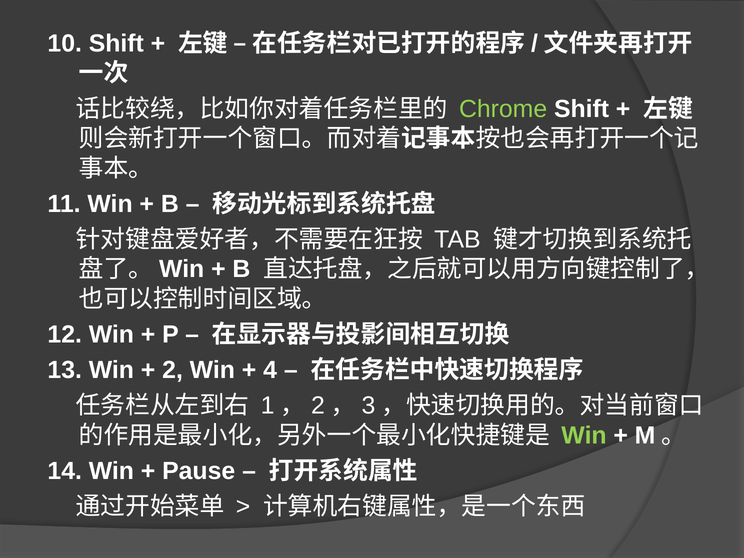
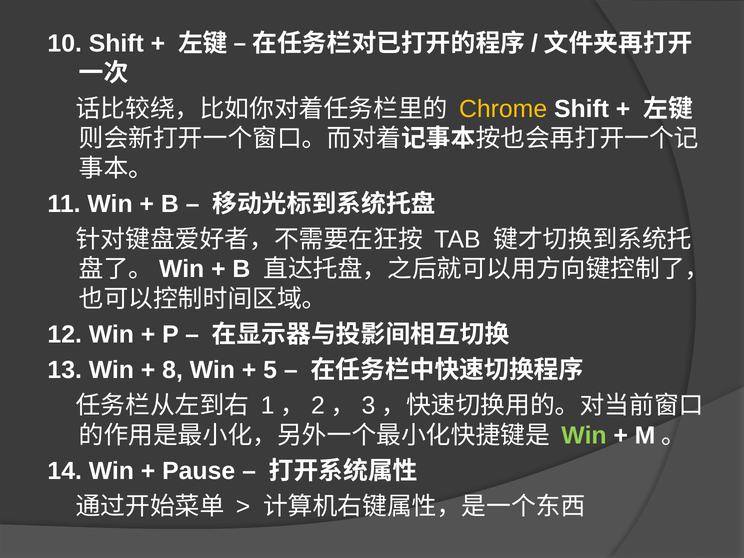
Chrome colour: light green -> yellow (503, 109)
2: 2 -> 8 (173, 370)
4: 4 -> 5 (270, 370)
